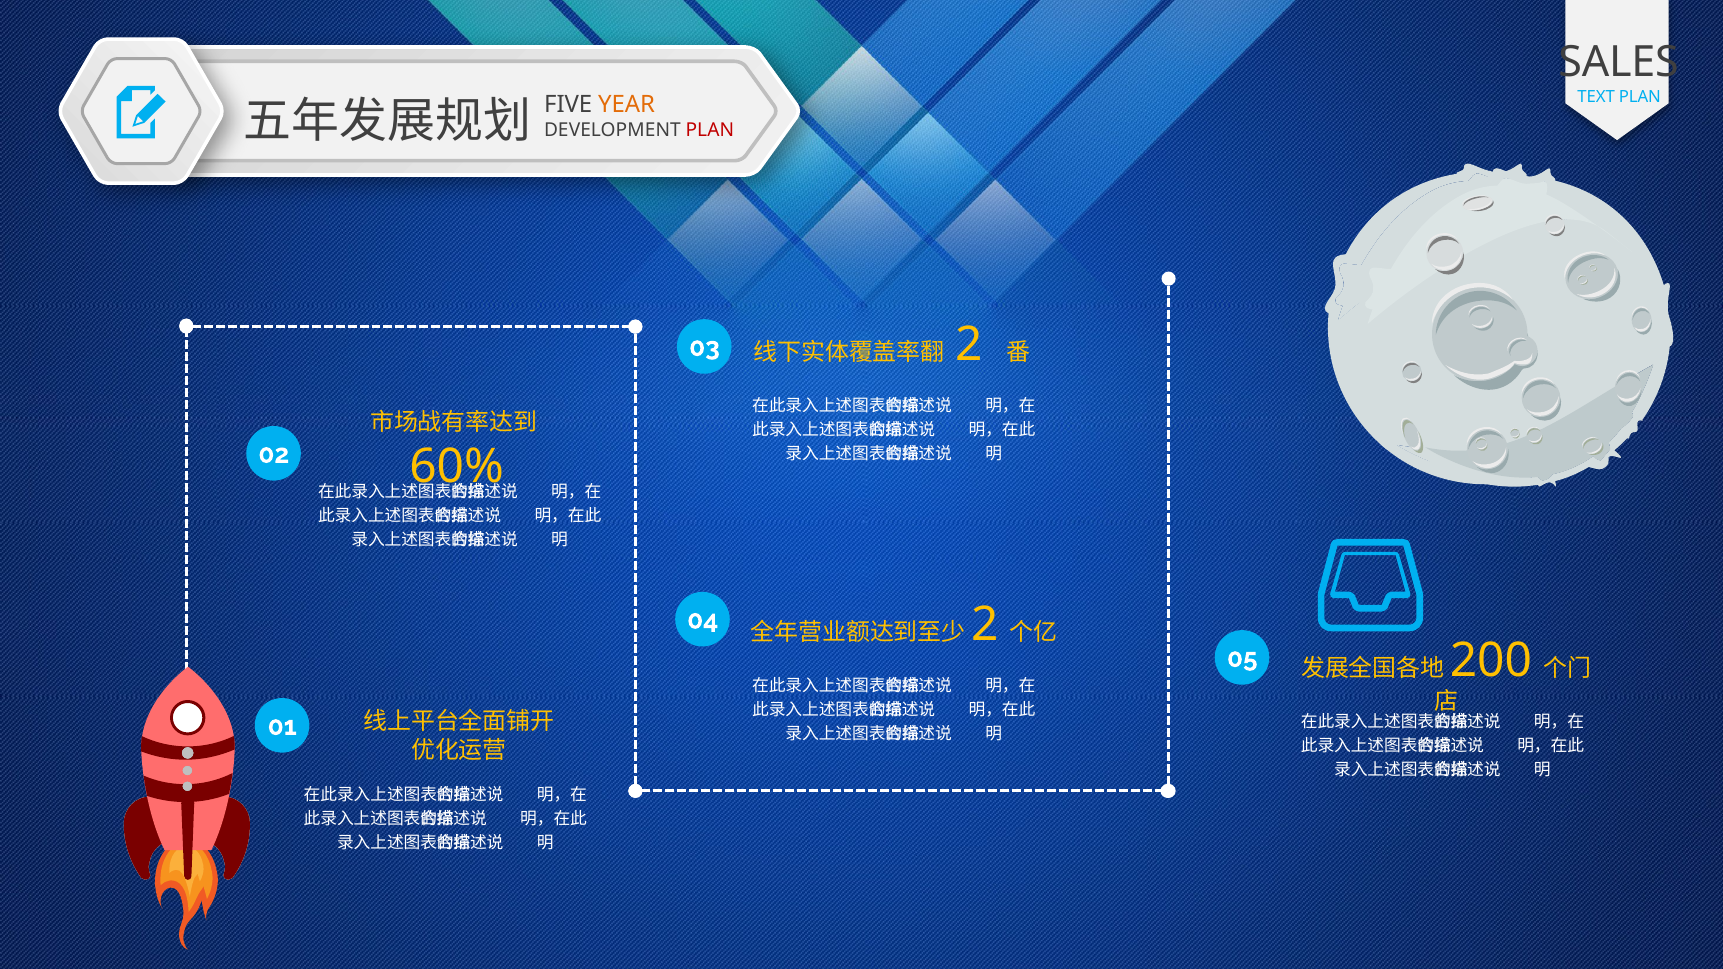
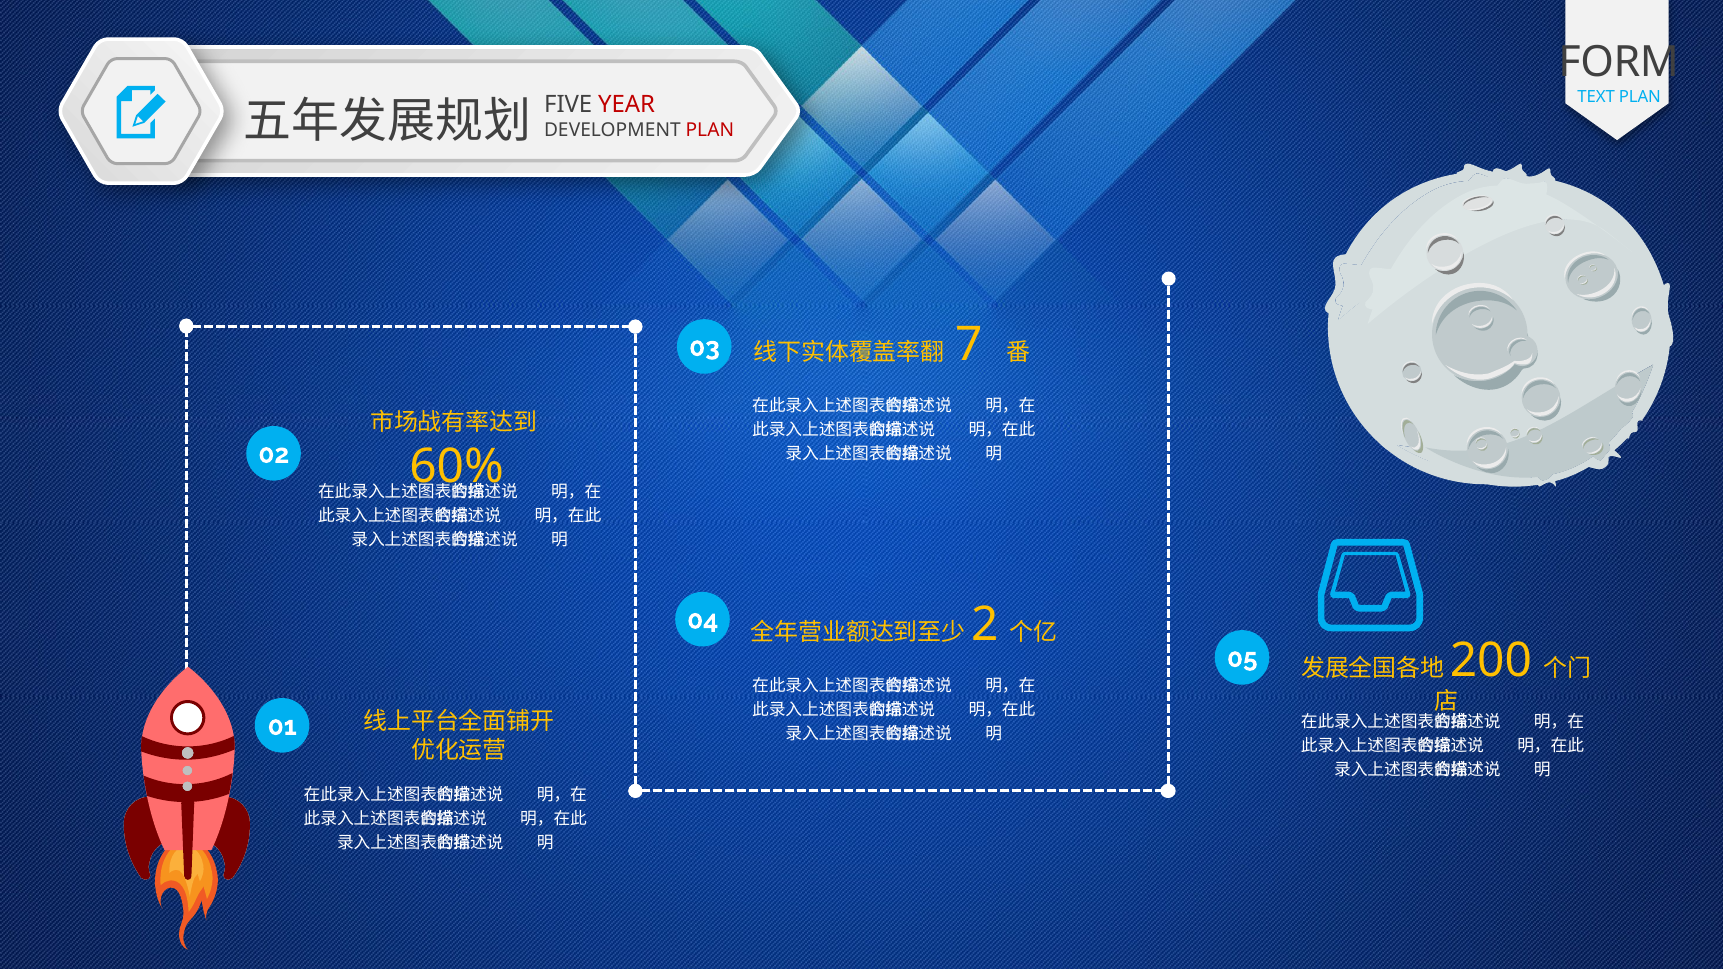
SALES: SALES -> FORM (1619, 63)
YEAR colour: orange -> red (627, 105)
2: 2 -> 7 (969, 345)
